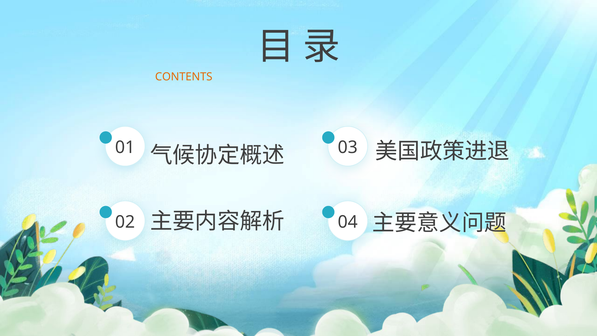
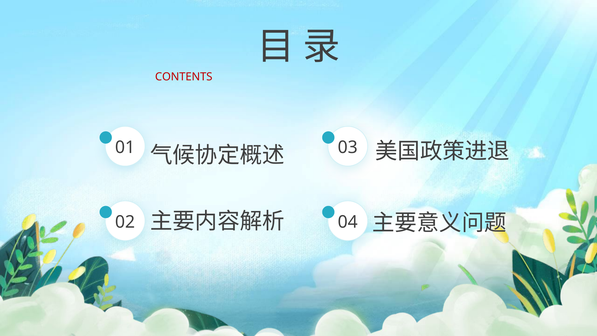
CONTENTS colour: orange -> red (184, 77)
